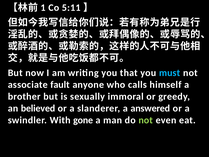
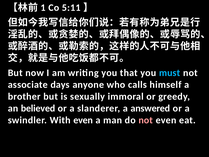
fault: fault -> days (60, 85)
With gone: gone -> even (83, 120)
not colour: light green -> pink (146, 120)
